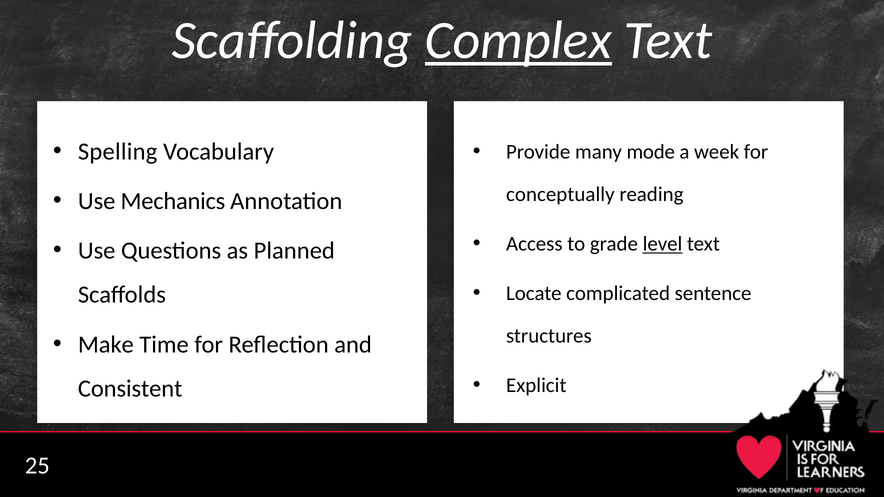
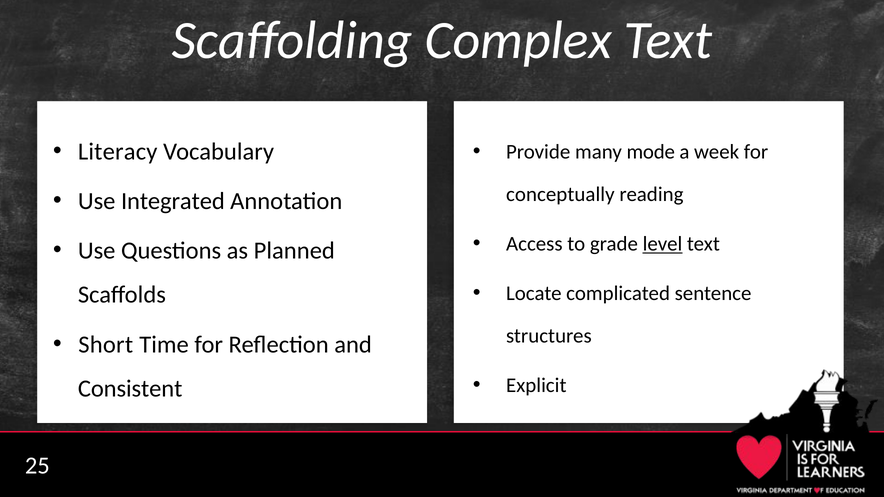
Complex underline: present -> none (518, 41)
Spelling: Spelling -> Literacy (118, 152)
Mechanics: Mechanics -> Integrated (173, 201)
Make: Make -> Short (106, 345)
